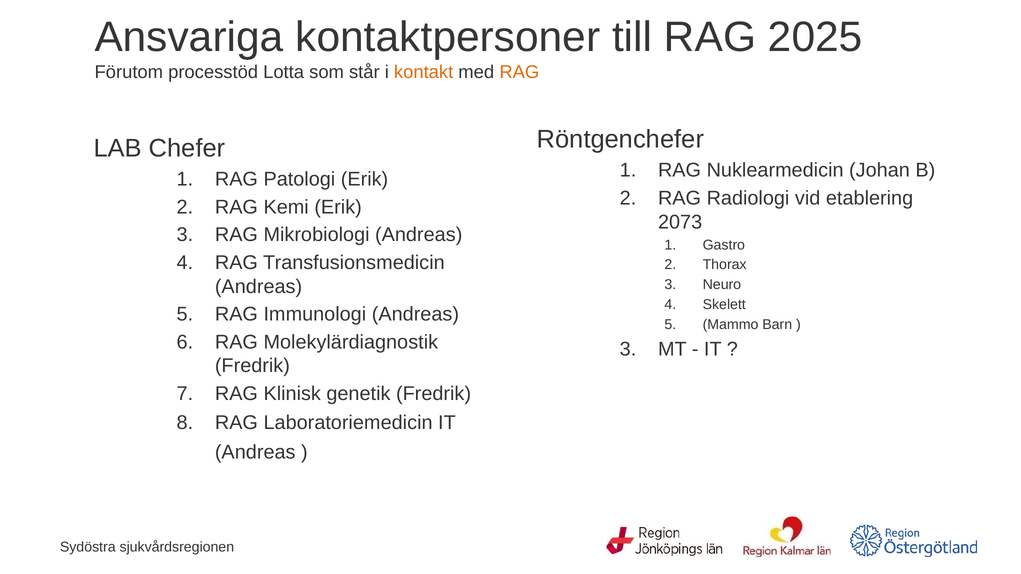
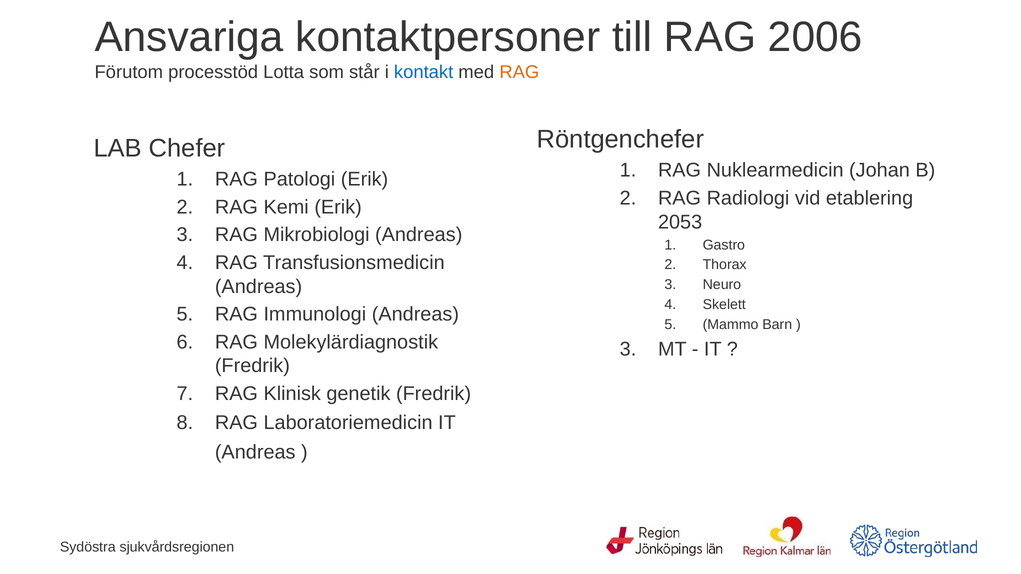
2025: 2025 -> 2006 (815, 37)
kontakt colour: orange -> blue (424, 72)
2073: 2073 -> 2053 (680, 222)
